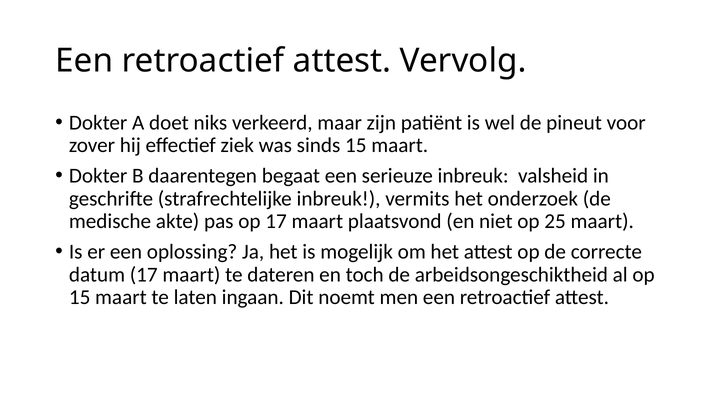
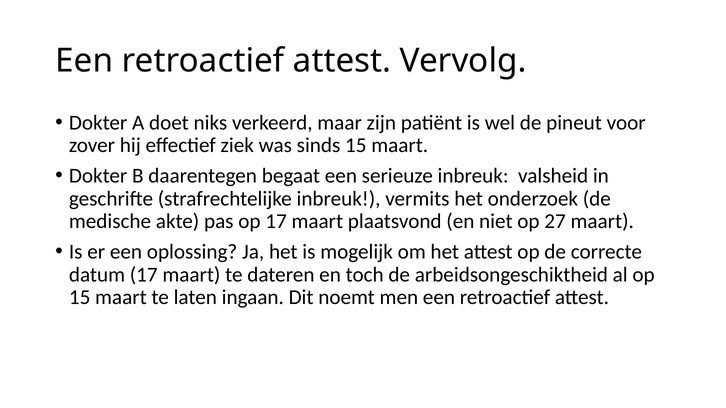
25: 25 -> 27 (555, 222)
